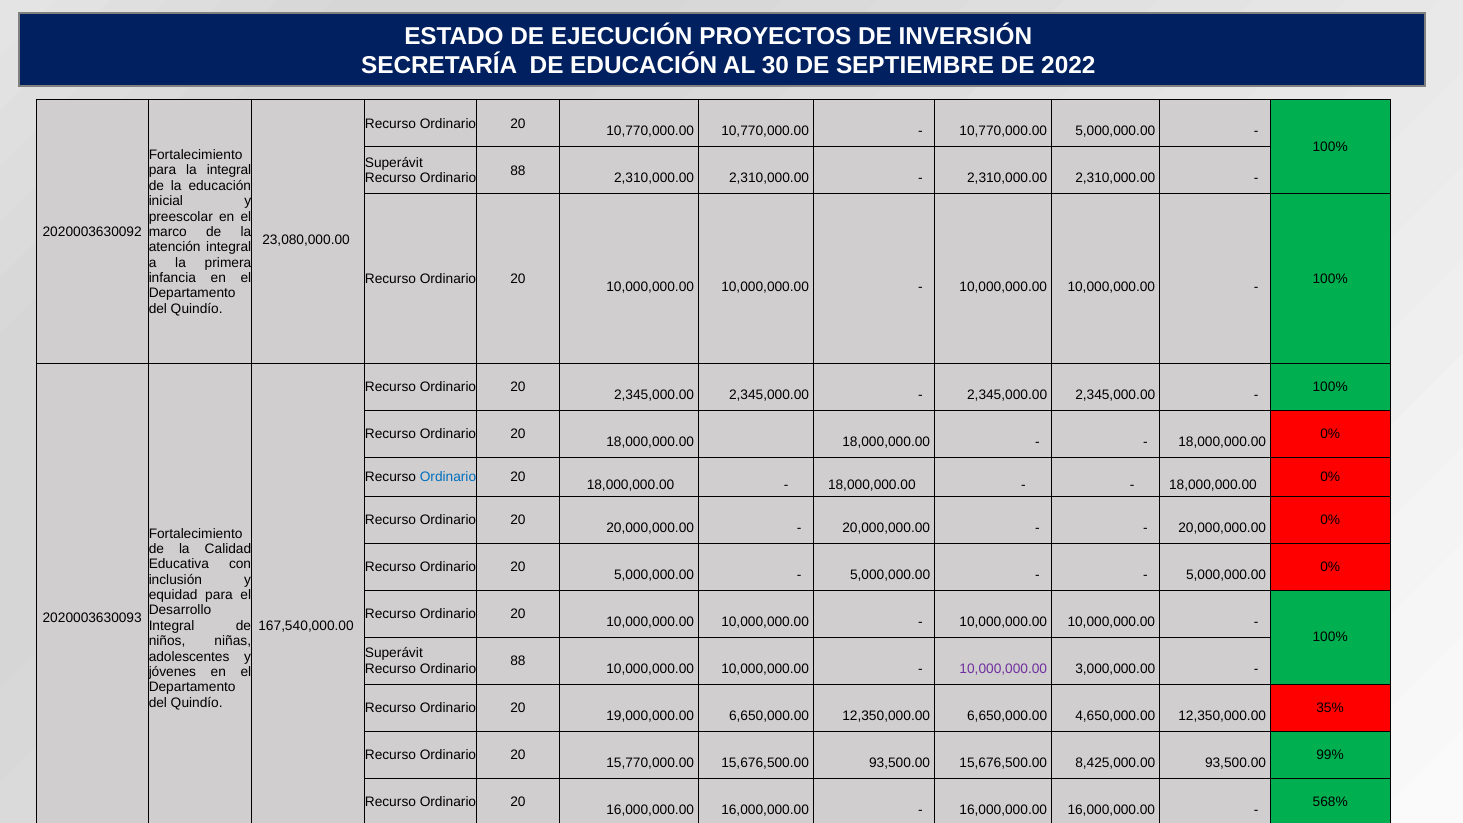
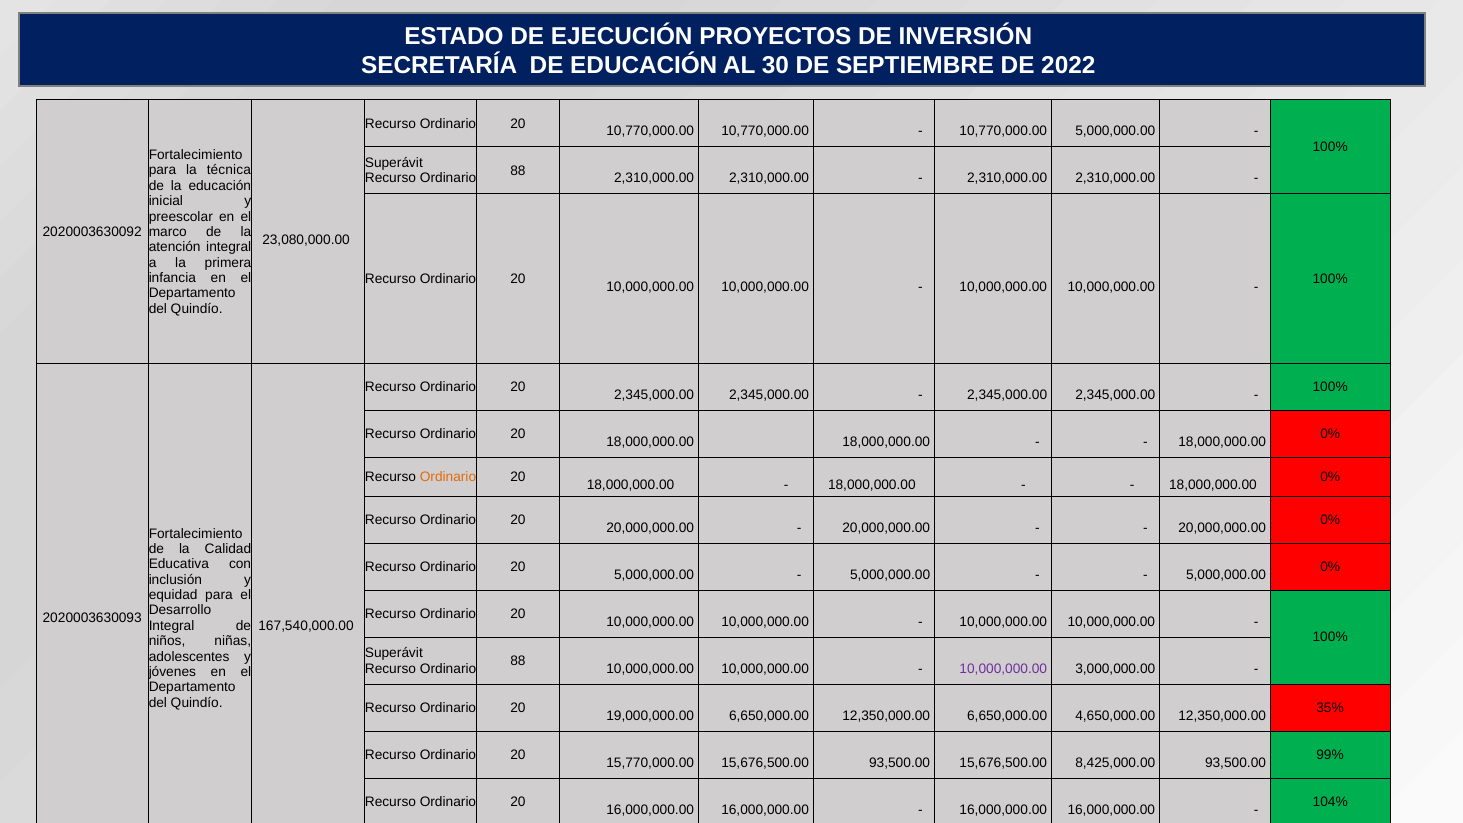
la integral: integral -> técnica (229, 170)
Ordinario colour: blue -> orange (448, 477)
568%: 568% -> 104% (1330, 802)
